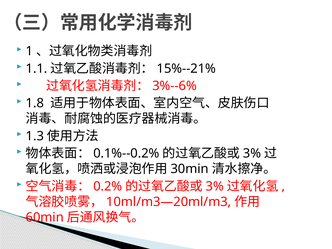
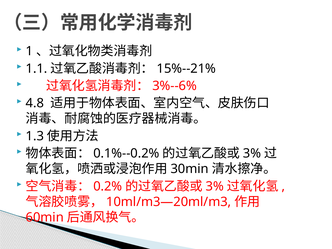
1.8: 1.8 -> 4.8 (35, 103)
